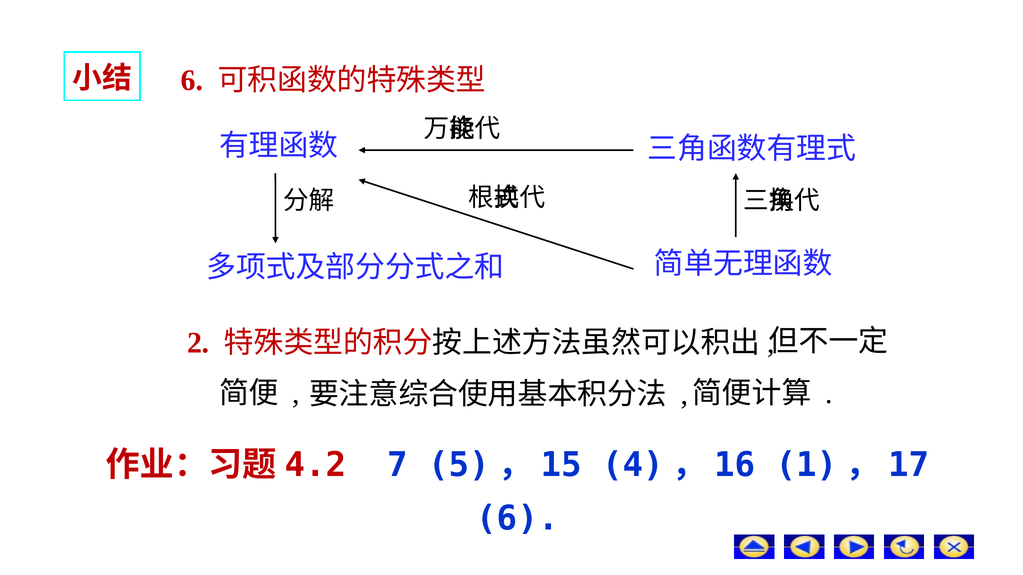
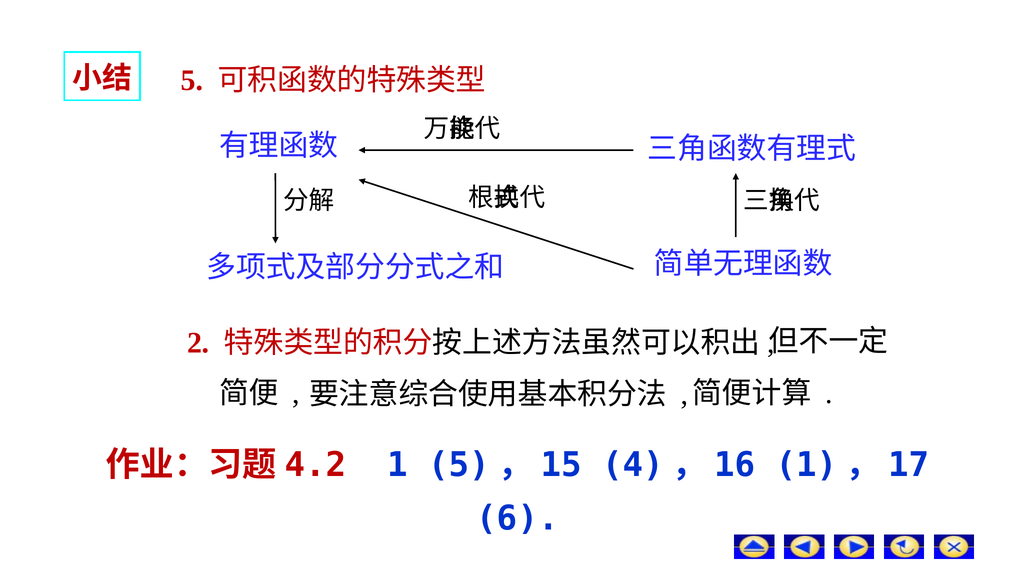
6: 6 -> 5 (192, 81)
7: 7 -> 1 (398, 466)
